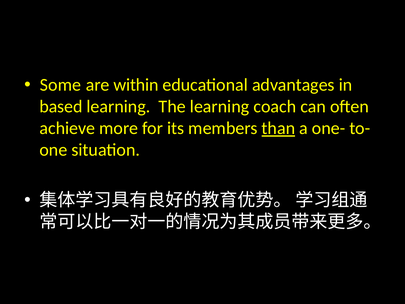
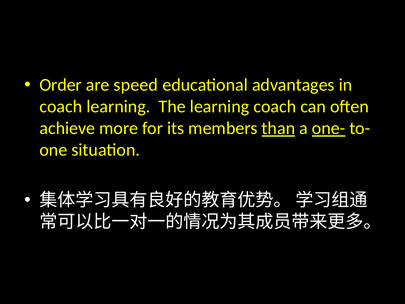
Some: Some -> Order (61, 85)
within: within -> speed (136, 85)
based: based -> coach (61, 107)
one- underline: none -> present (329, 128)
